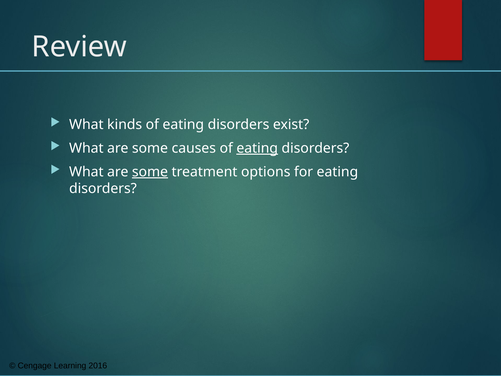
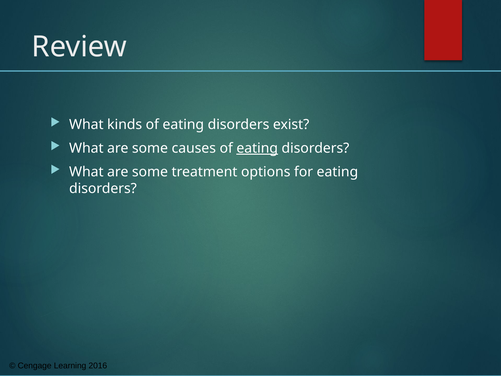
some underline: present -> none (150, 172)
